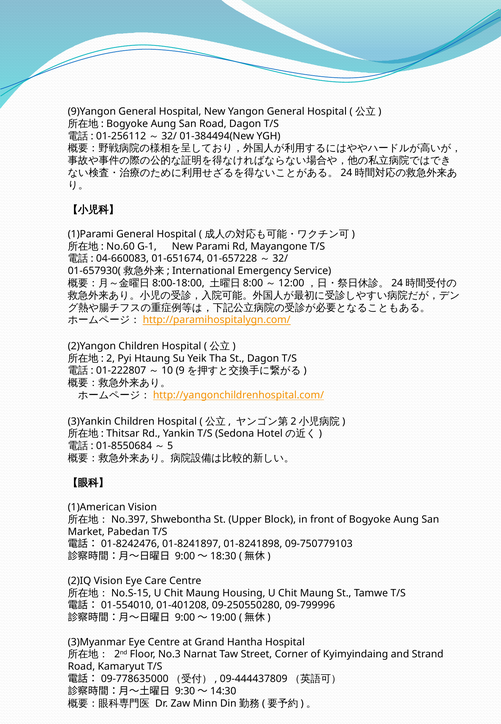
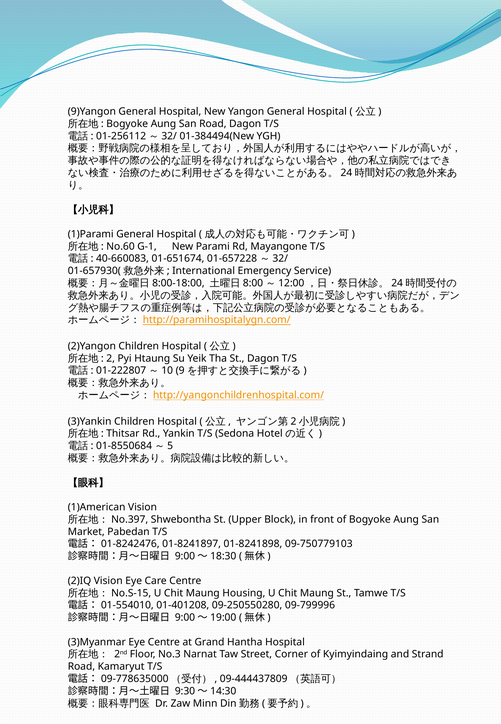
04-660083: 04-660083 -> 40-660083 (122, 258)
